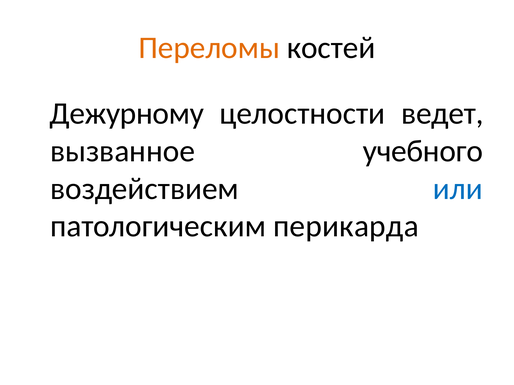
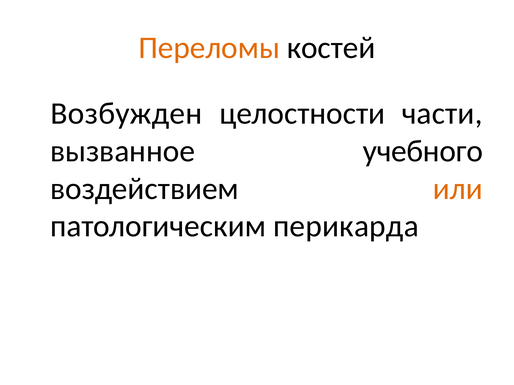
Дежурному: Дежурному -> Возбужден (126, 114)
ведет: ведет -> части (442, 114)
или colour: blue -> orange (458, 189)
